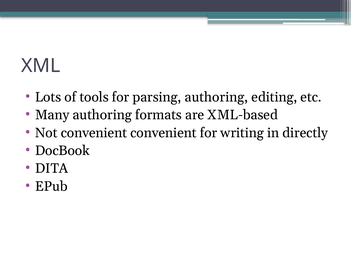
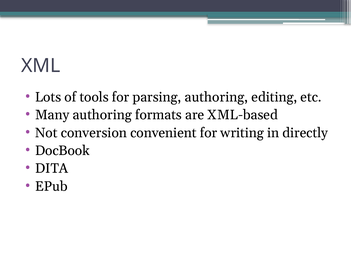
Not convenient: convenient -> conversion (94, 133)
